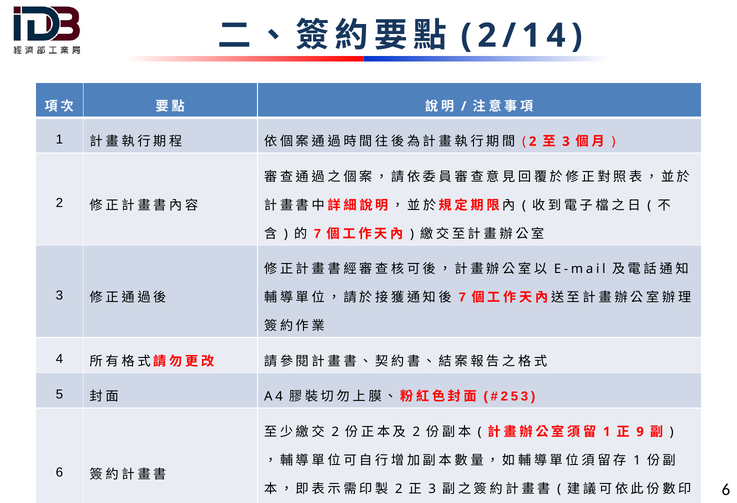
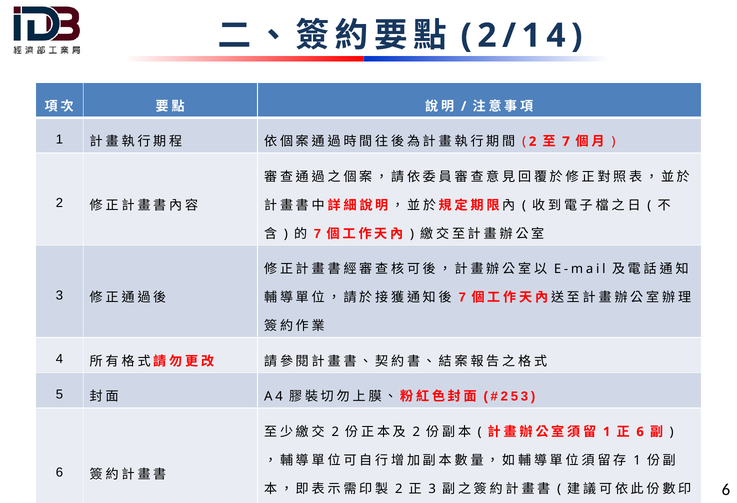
3: 3 -> 7 (566, 142)
9: 9 -> 6 (640, 432)
